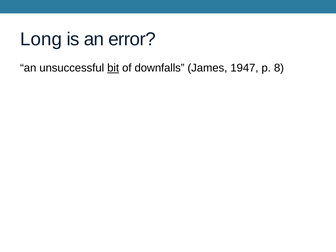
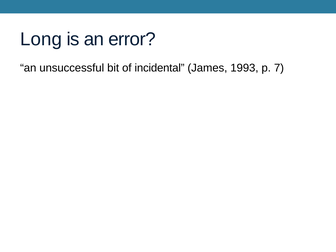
bit underline: present -> none (113, 68)
downfalls: downfalls -> incidental (160, 68)
1947: 1947 -> 1993 (244, 68)
8: 8 -> 7 (279, 68)
